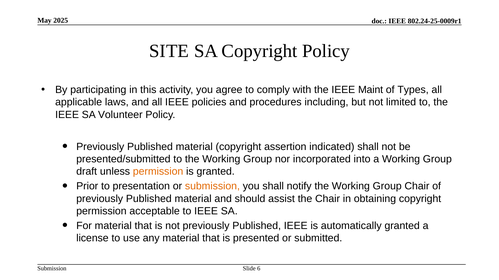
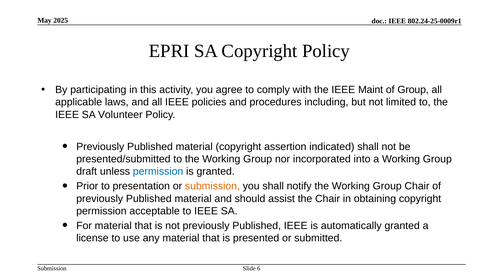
SITE: SITE -> EPRI (169, 51)
of Types: Types -> Group (413, 90)
permission colour: orange -> blue (158, 172)
